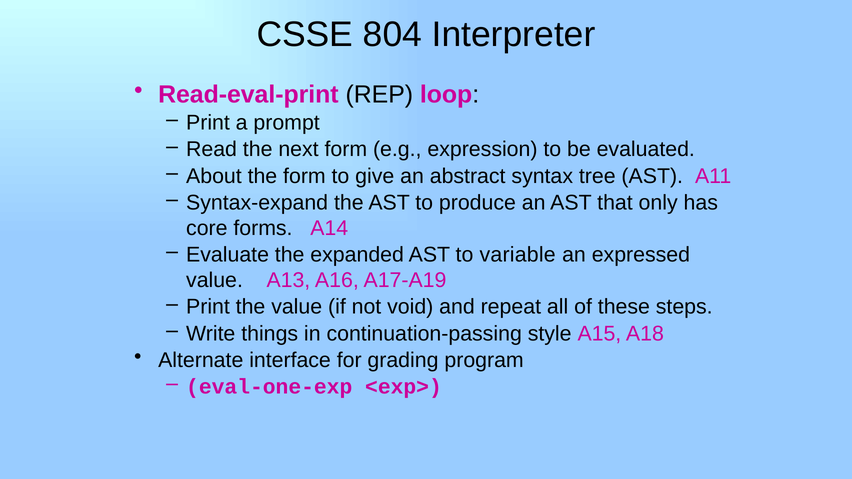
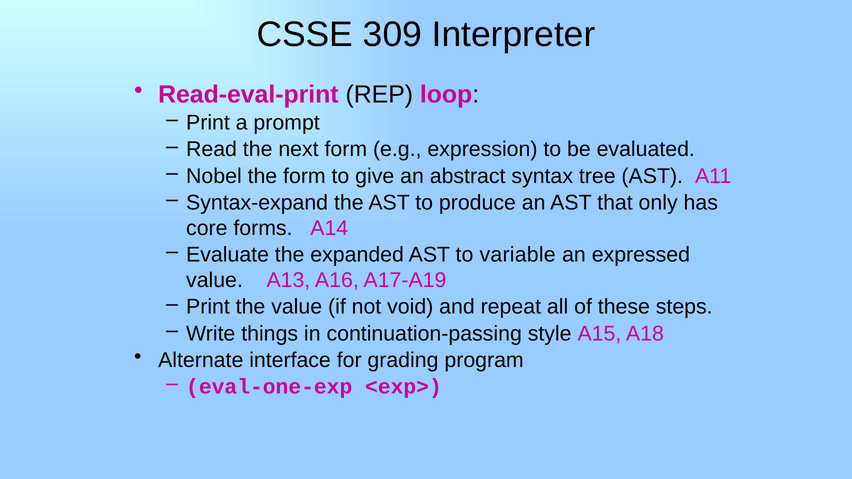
804: 804 -> 309 (392, 34)
About: About -> Nobel (214, 176)
